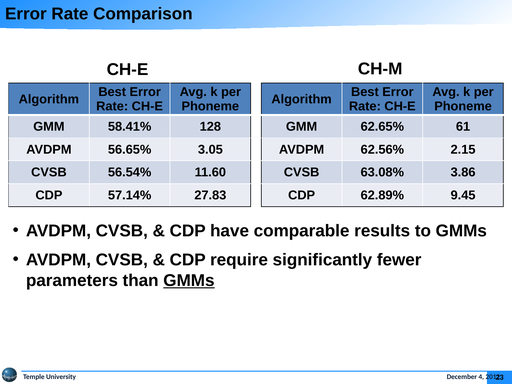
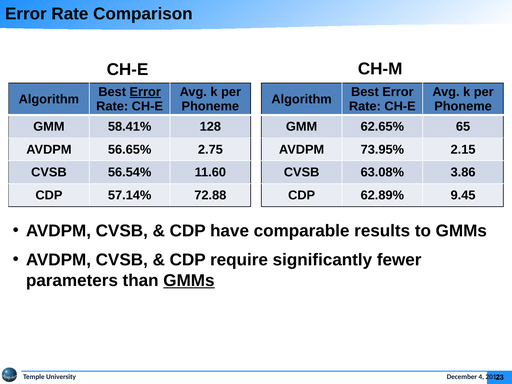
Error underline: none -> present (145, 92)
61: 61 -> 65 (463, 127)
3.05: 3.05 -> 2.75 (210, 150)
62.56%: 62.56% -> 73.95% (382, 150)
27.83: 27.83 -> 72.88 (210, 195)
